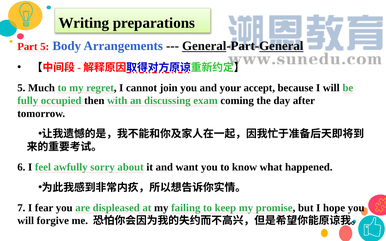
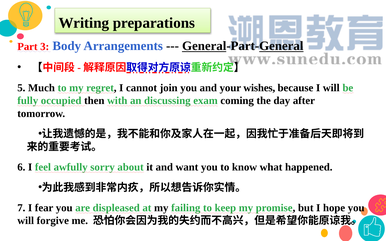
Part 5: 5 -> 3 (45, 47)
accept: accept -> wishes (259, 88)
